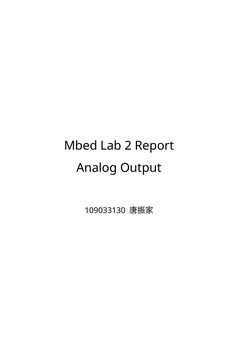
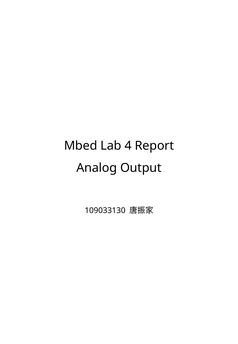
2: 2 -> 4 (128, 146)
